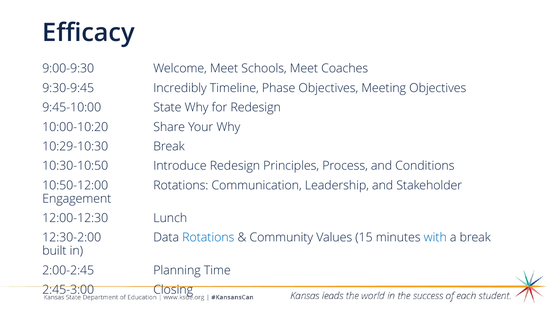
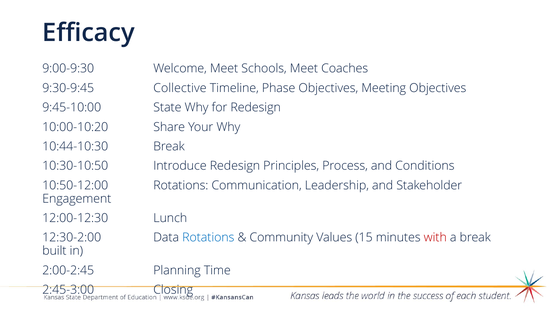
Incredibly: Incredibly -> Collective (180, 88)
10:29-10:30: 10:29-10:30 -> 10:44-10:30 (75, 147)
with colour: blue -> red (435, 238)
